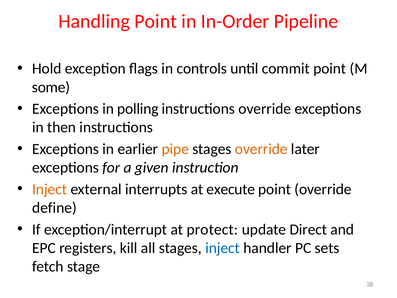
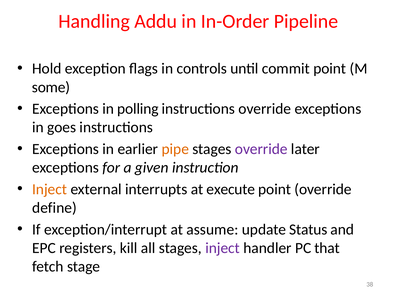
Handling Point: Point -> Addu (156, 21)
then: then -> goes (62, 127)
override colour: orange -> purple (261, 149)
protect: protect -> assume (212, 229)
Direct: Direct -> Status (308, 229)
inject colour: blue -> purple (223, 248)
sets: sets -> that (327, 248)
